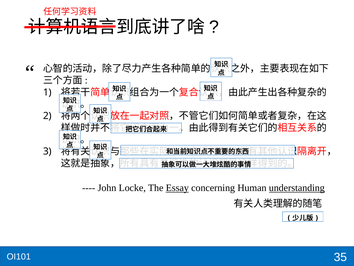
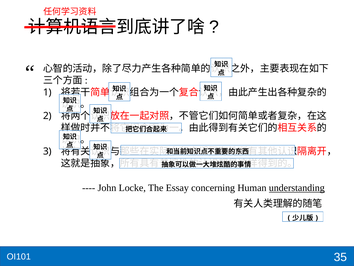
Essay underline: present -> none (177, 188)
